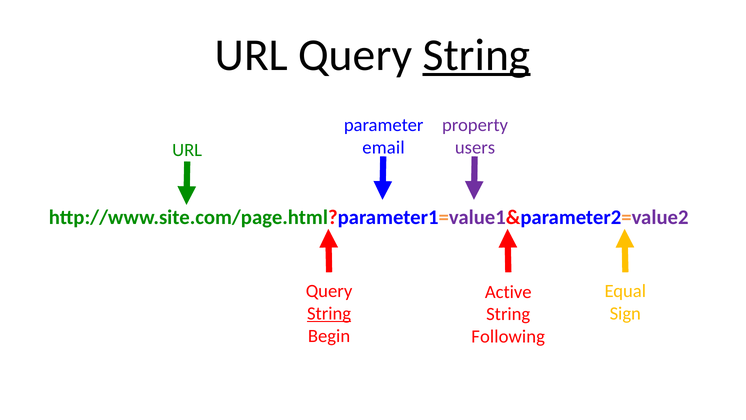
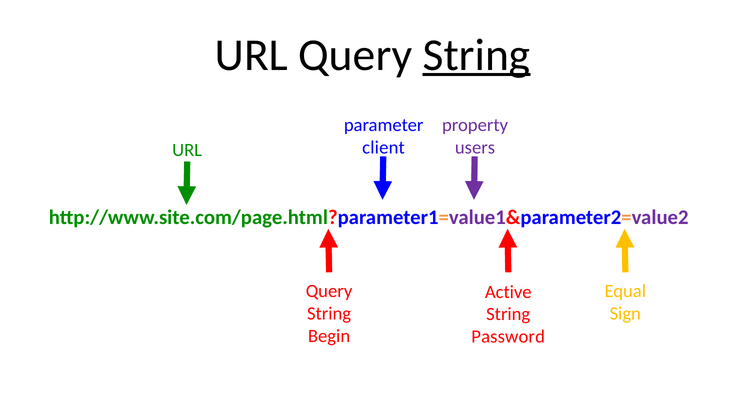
email: email -> client (384, 147)
String underline: present -> none (329, 313)
Following: Following -> Password (508, 336)
